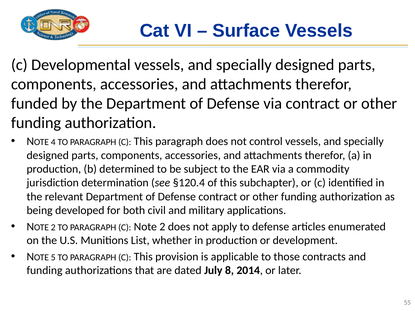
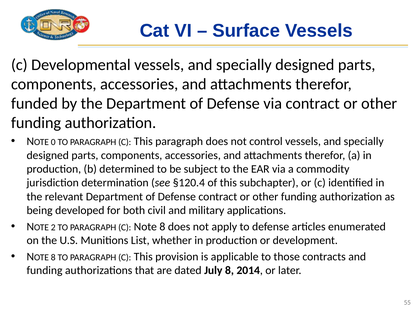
4: 4 -> 0 (53, 142)
Note 2: 2 -> 8 (162, 227)
5: 5 -> 8 (53, 258)
